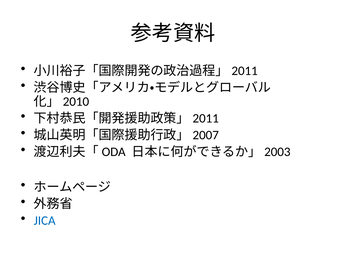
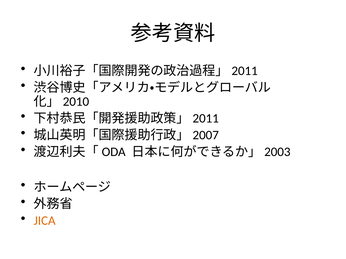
JICA colour: blue -> orange (45, 221)
